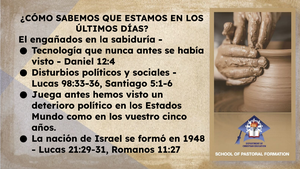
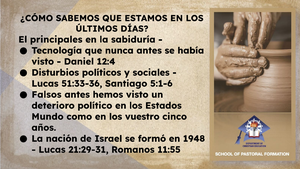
engañados: engañados -> principales (56, 40)
98:33-36: 98:33-36 -> 51:33-36 (82, 83)
Juega: Juega -> Falsos (47, 94)
11:27: 11:27 -> 11:55 (169, 149)
